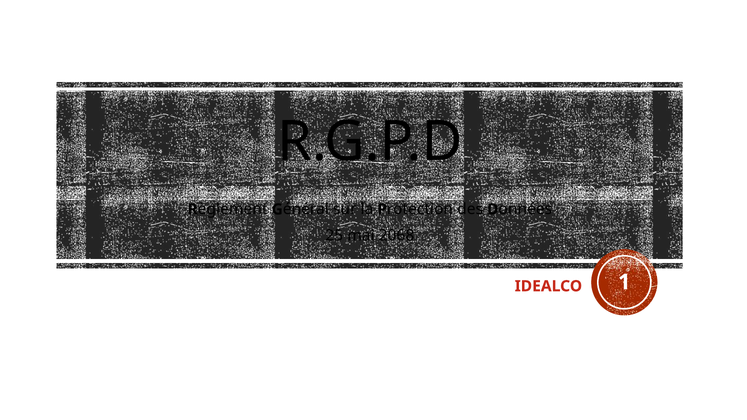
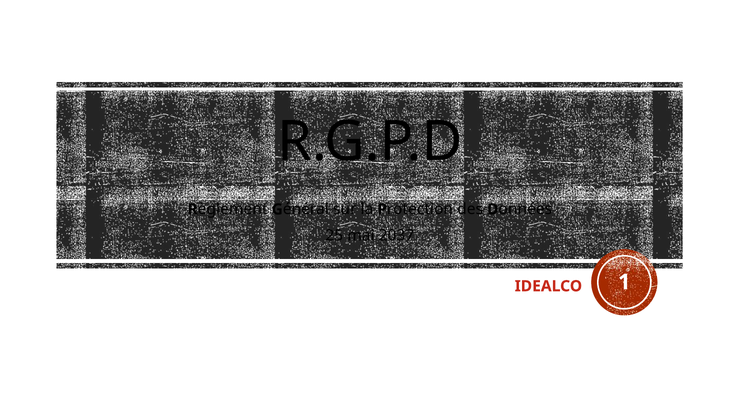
2068: 2068 -> 2037 (396, 236)
